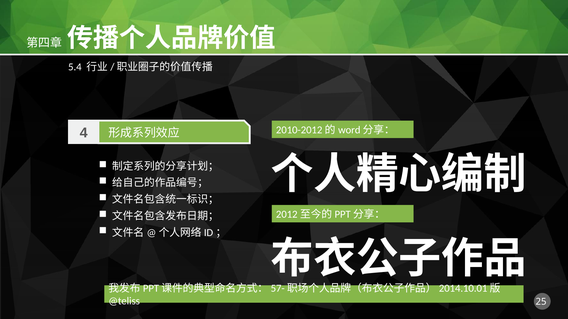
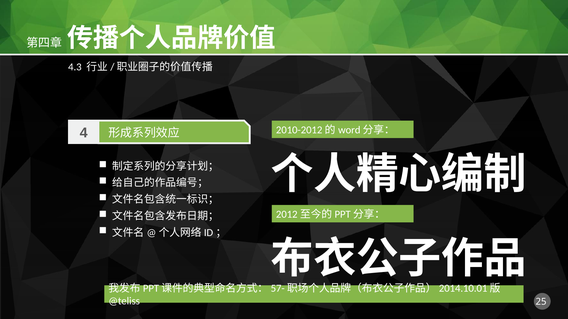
5.4: 5.4 -> 4.3 (75, 67)
